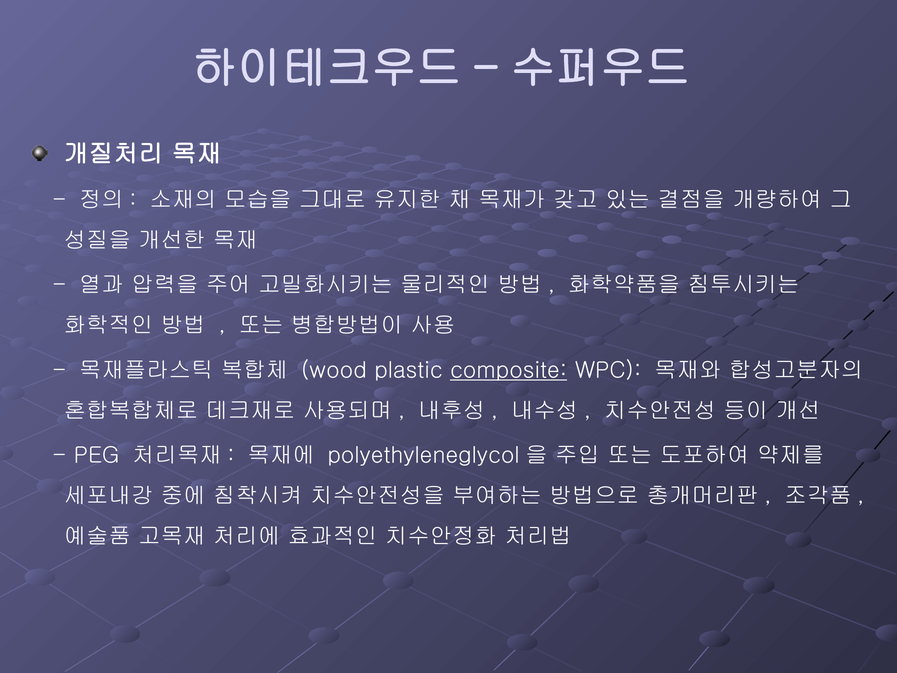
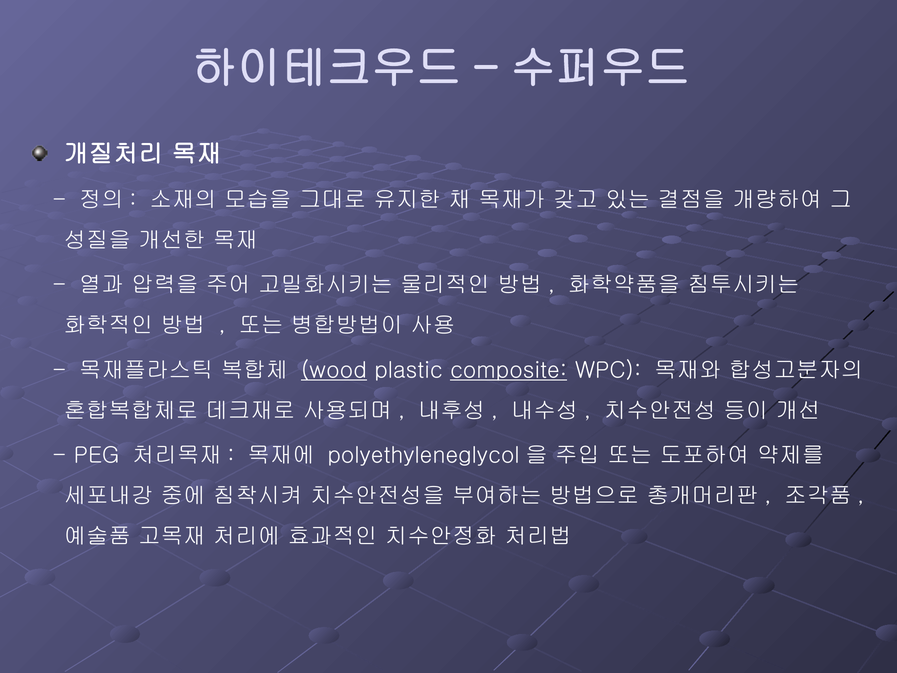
wood underline: none -> present (334, 370)
